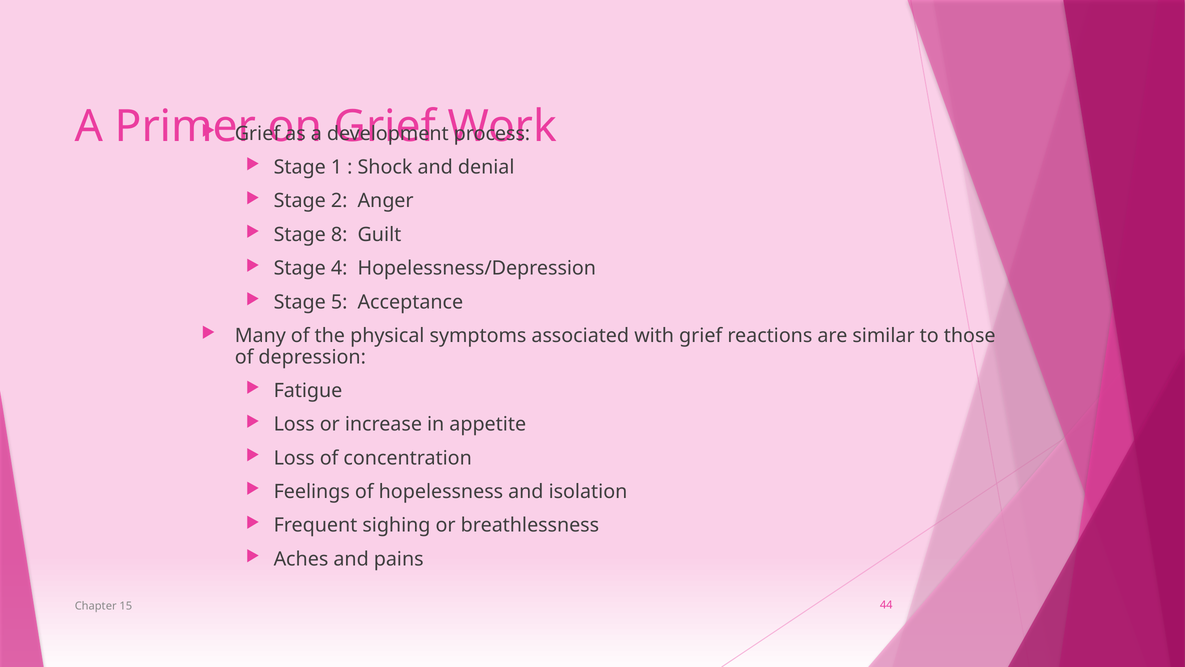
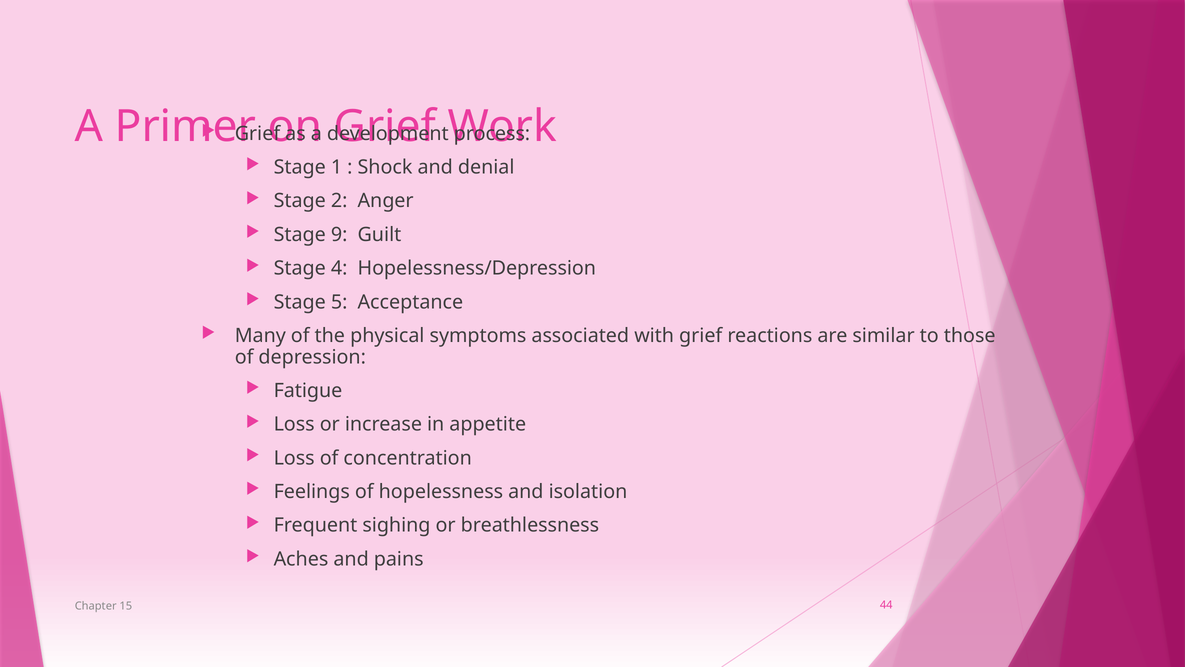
8: 8 -> 9 (339, 234)
